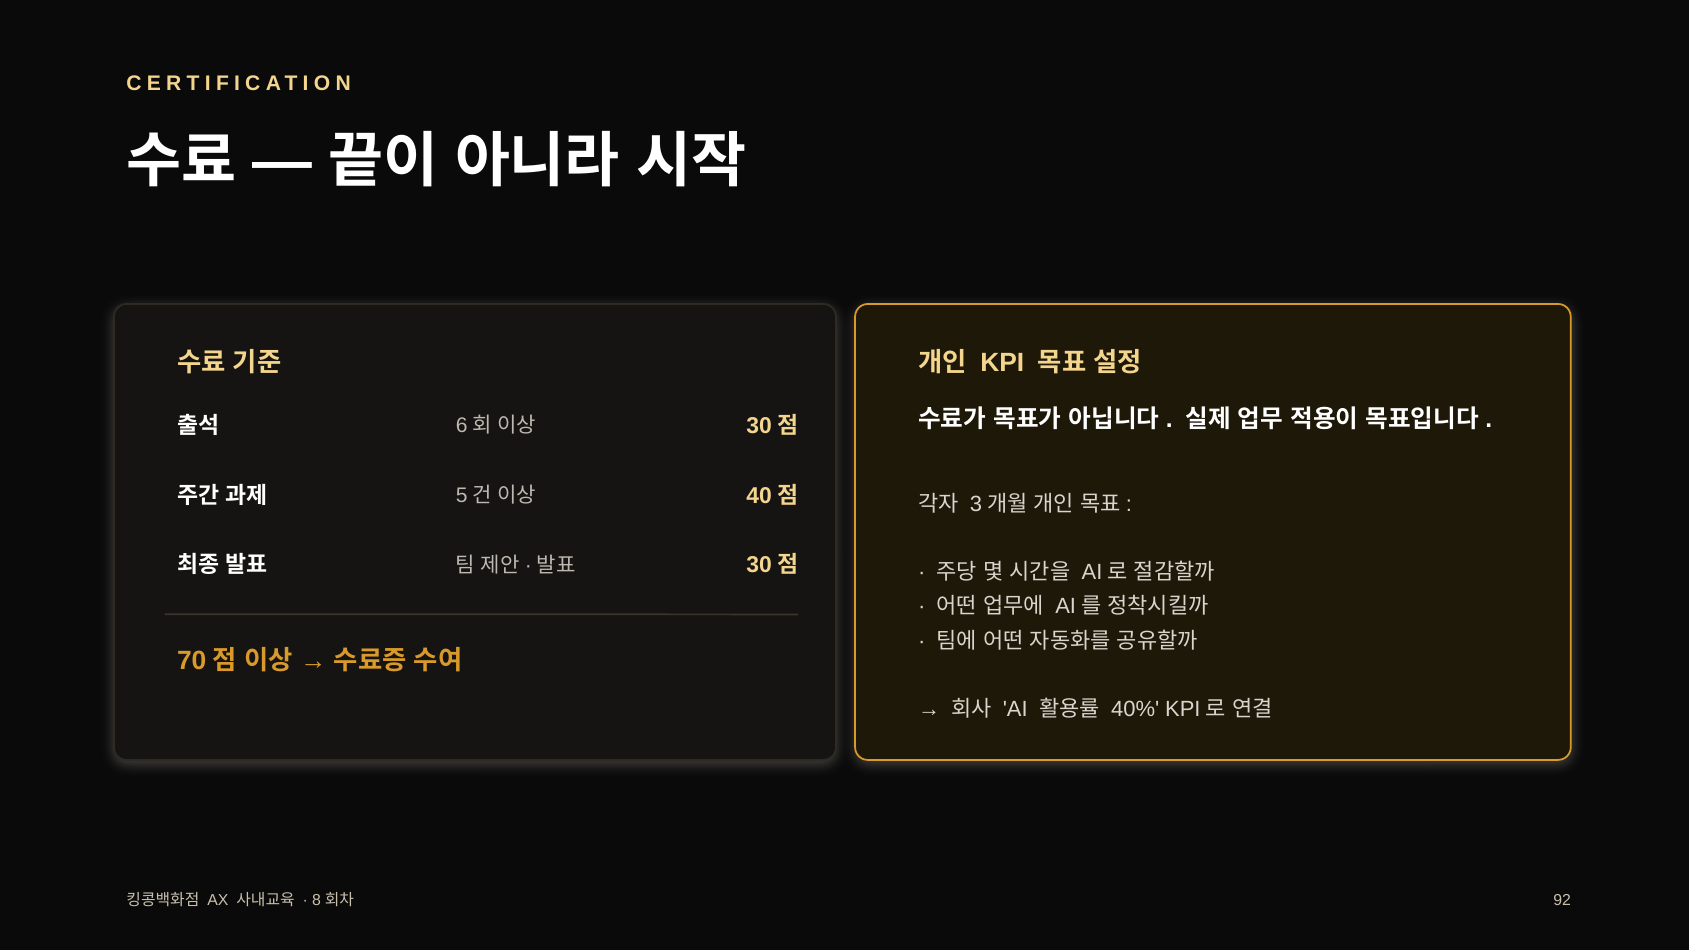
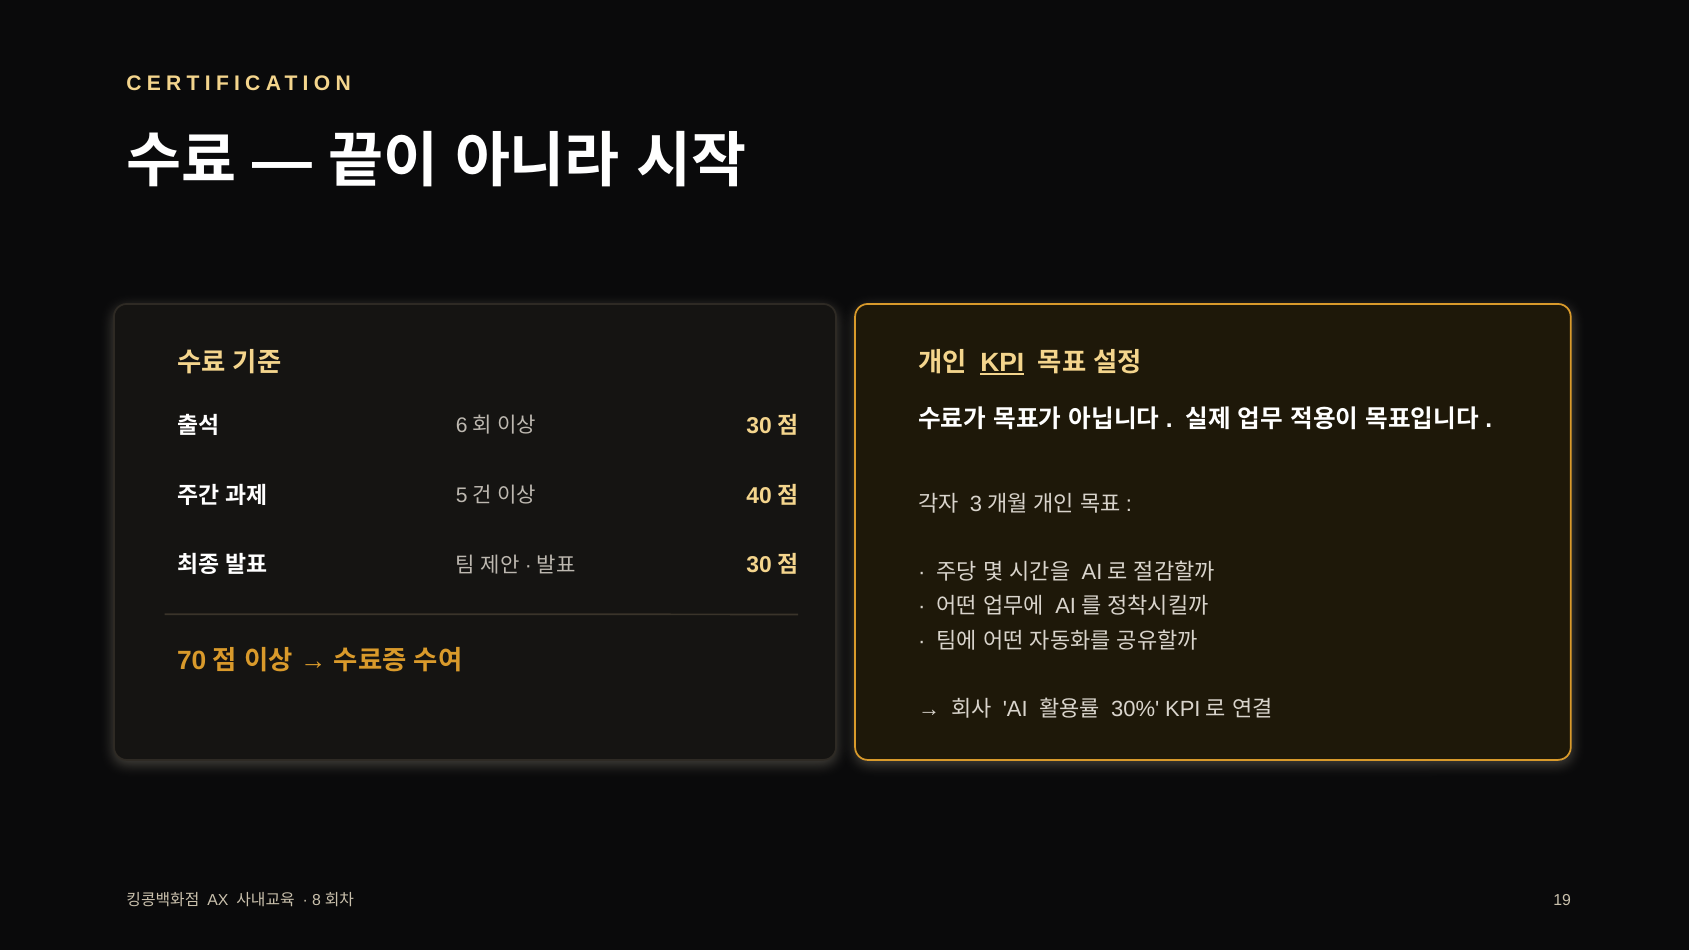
KPI underline: none -> present (1002, 363)
40%: 40% -> 30% (1135, 709)
92: 92 -> 19 (1562, 900)
